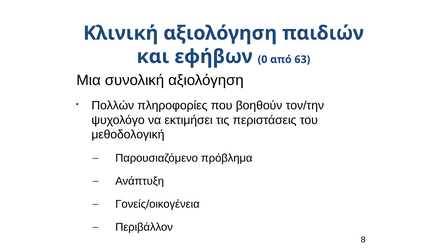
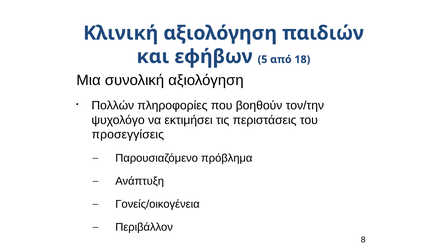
0: 0 -> 5 (263, 60)
63: 63 -> 18 (302, 60)
μεθοδολογική: μεθοδολογική -> προσεγγίσεις (128, 135)
